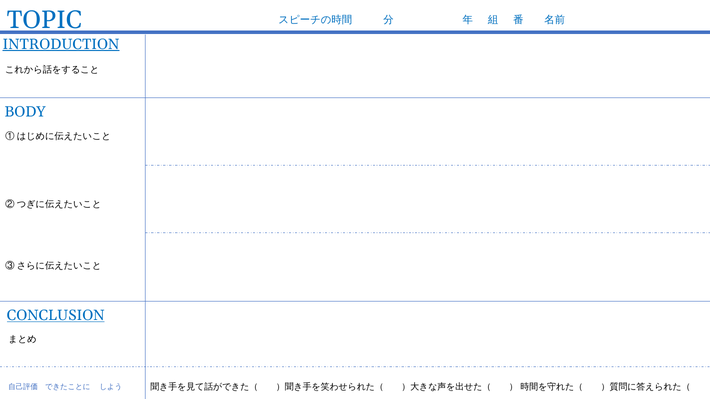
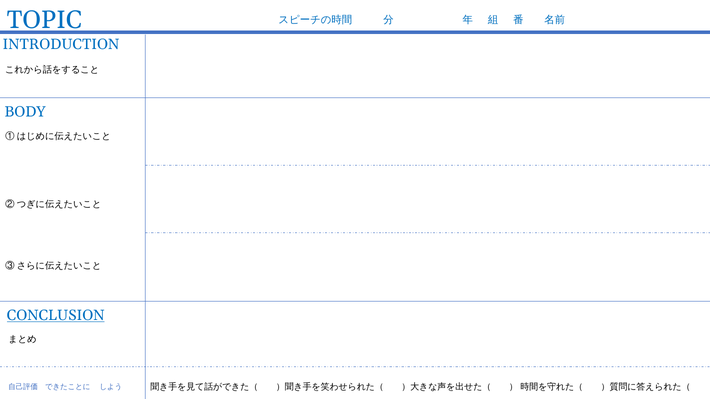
INTRODUCTION underline: present -> none (61, 44)
